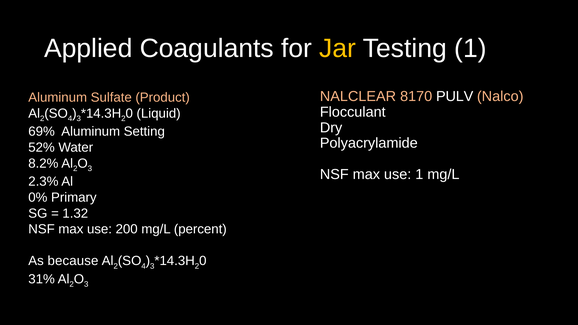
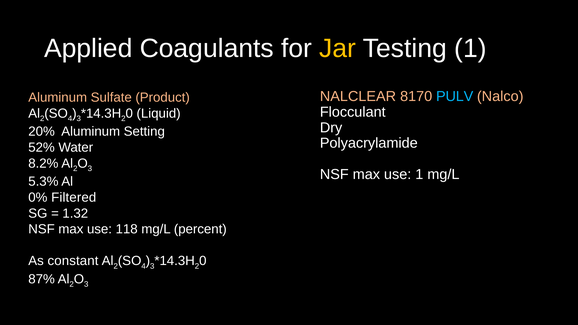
PULV colour: white -> light blue (455, 96)
69%: 69% -> 20% (42, 132)
2.3%: 2.3% -> 5.3% (43, 182)
Primary: Primary -> Filtered (74, 197)
200: 200 -> 118 (127, 229)
because: because -> constant (73, 261)
31%: 31% -> 87% (42, 279)
